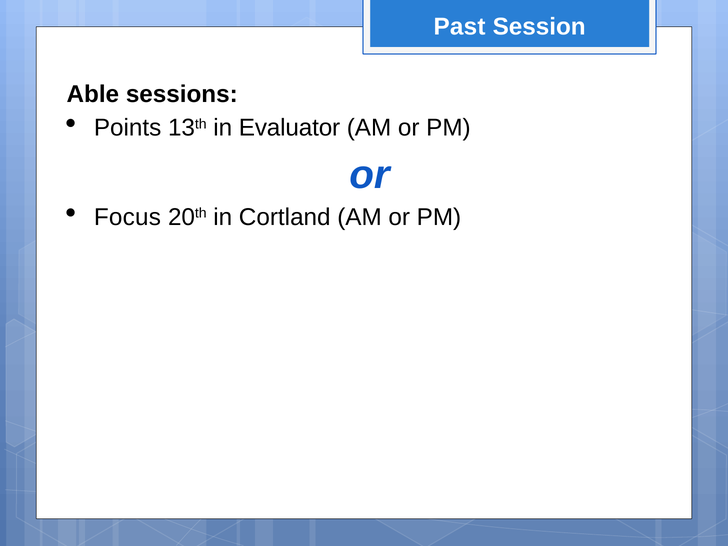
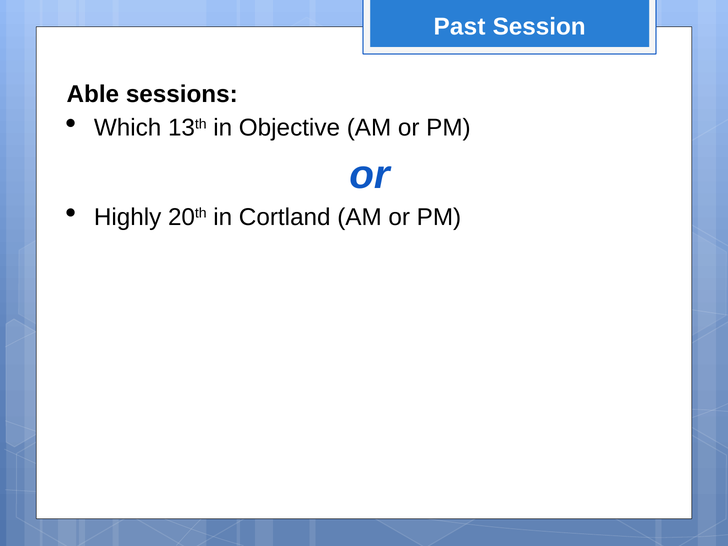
Points: Points -> Which (128, 128)
Evaluator: Evaluator -> Objective (289, 128)
Focus: Focus -> Highly (128, 217)
